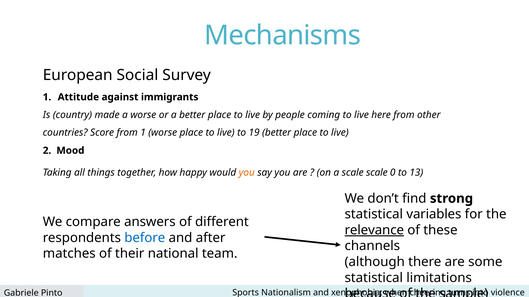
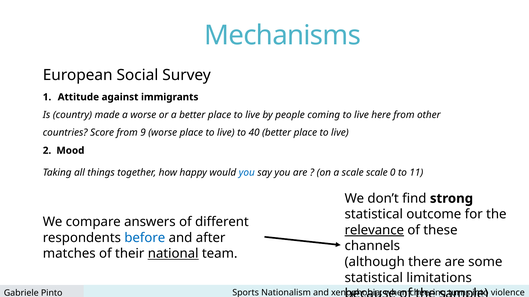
from 1: 1 -> 9 (143, 133)
19: 19 -> 40 (254, 133)
you colour: orange -> blue (247, 173)
13: 13 -> 11 (416, 173)
variables: variables -> outcome (434, 215)
national underline: none -> present (173, 254)
